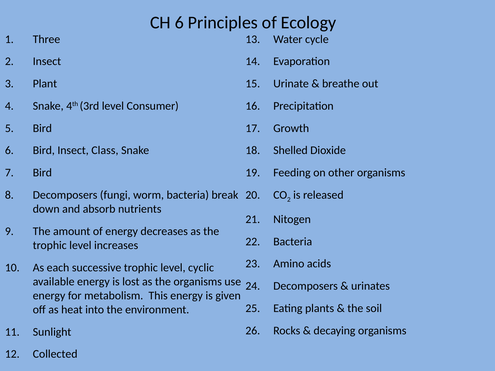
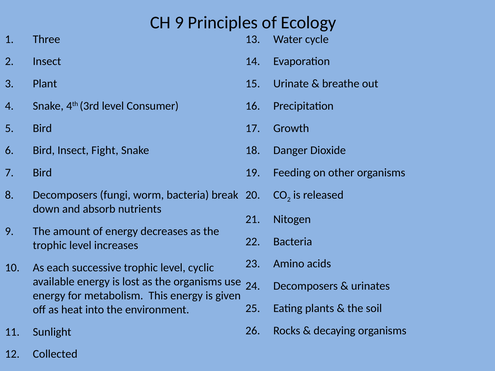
CH 6: 6 -> 9 (179, 23)
Class: Class -> Fight (105, 151)
Shelled: Shelled -> Danger (290, 151)
